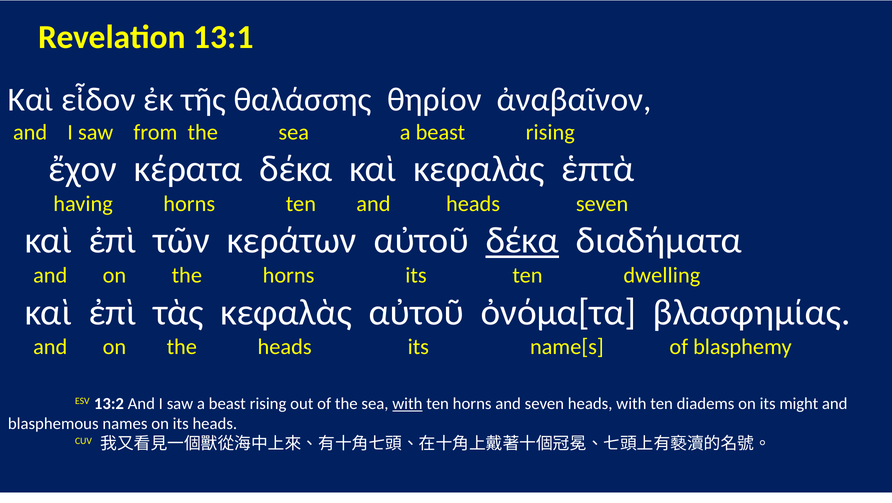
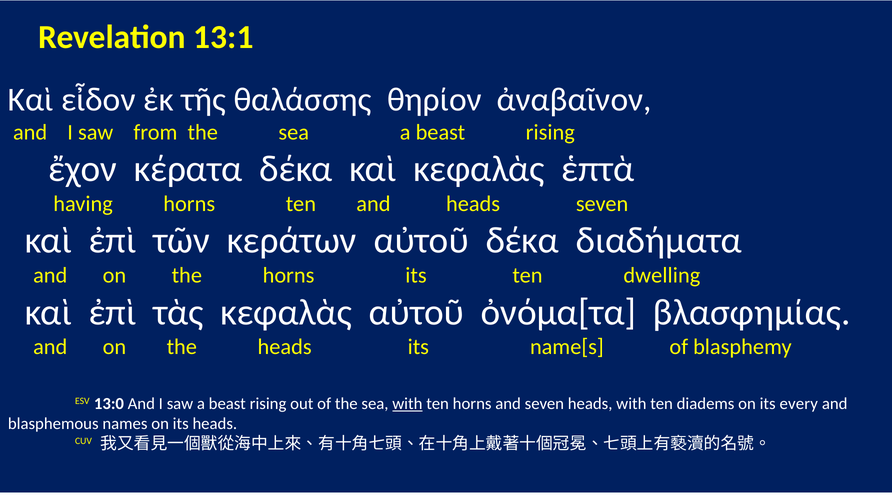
δέκα underline: present -> none (522, 241)
13:2: 13:2 -> 13:0 (109, 404)
might: might -> every (799, 404)
